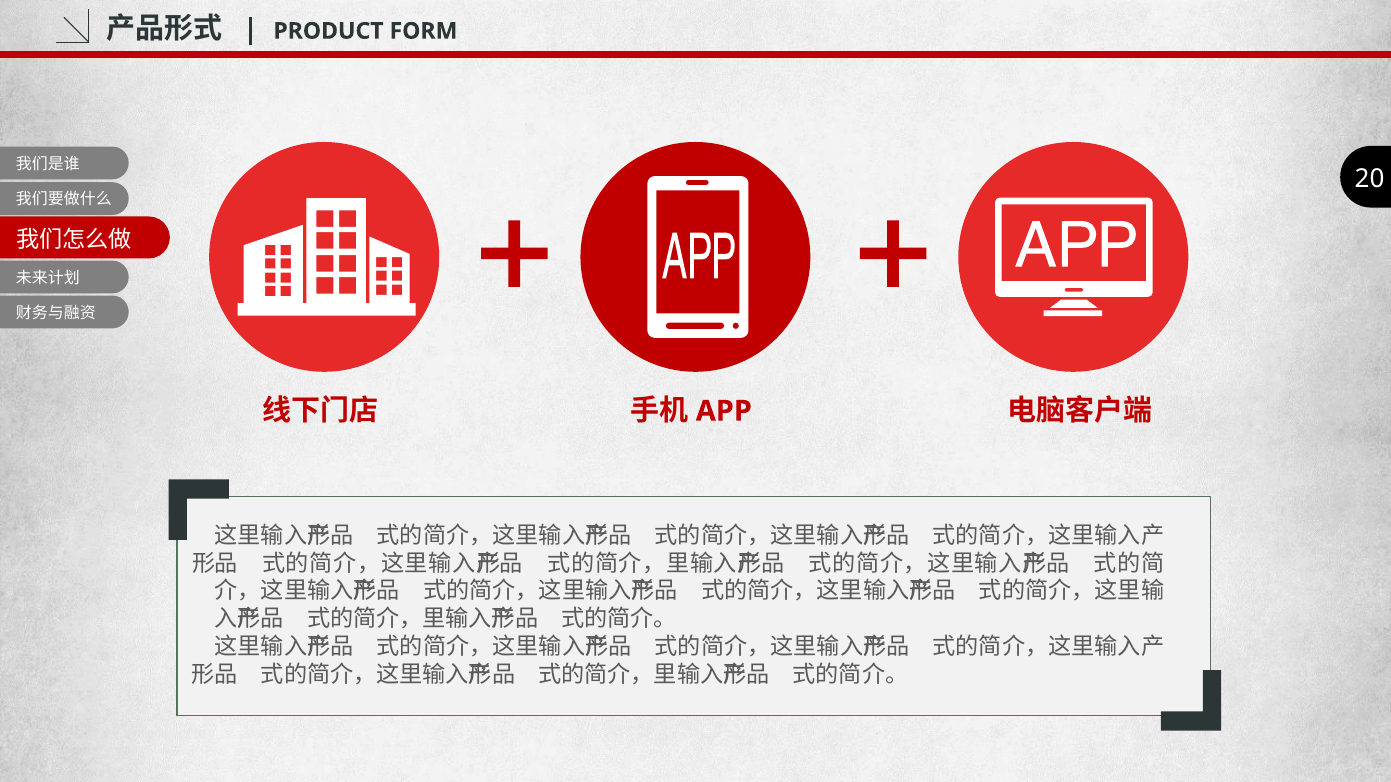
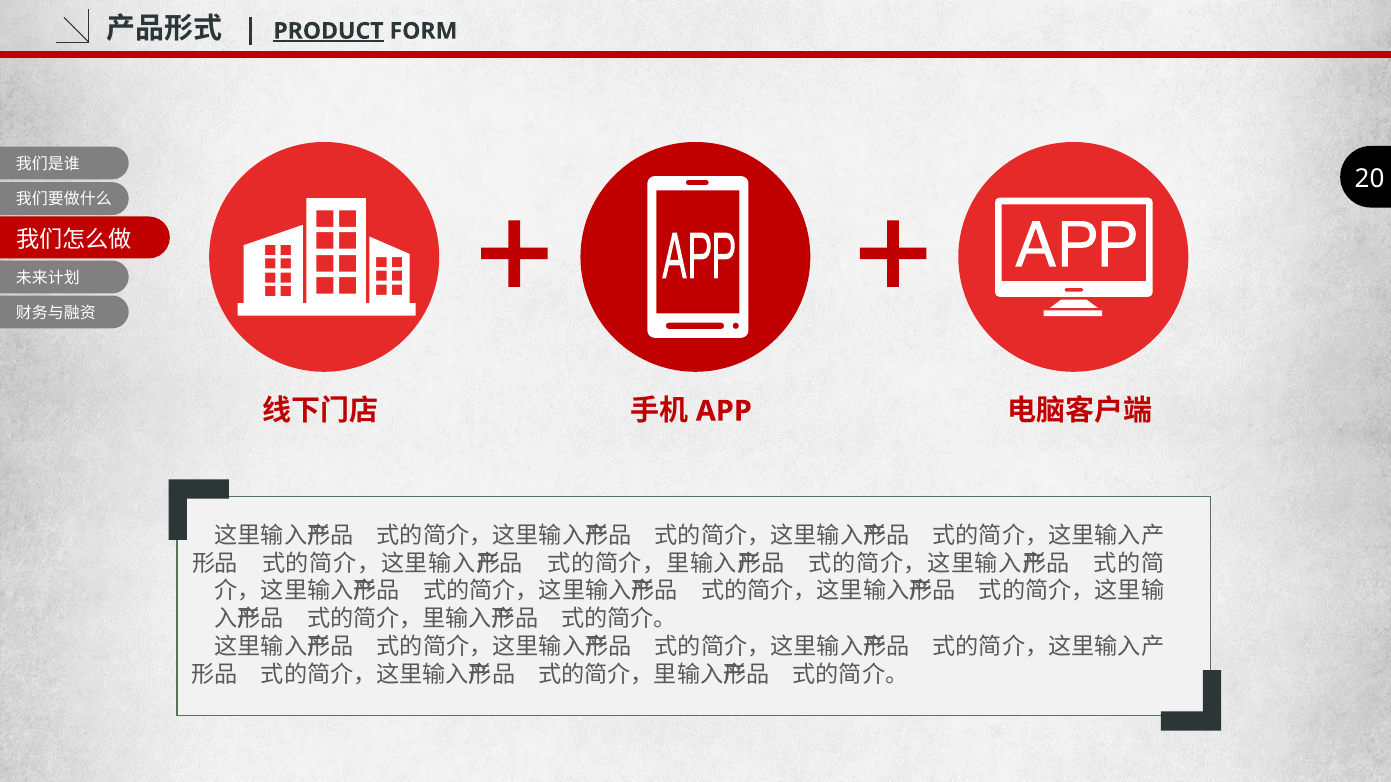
PRODUCT underline: none -> present (328, 31)
